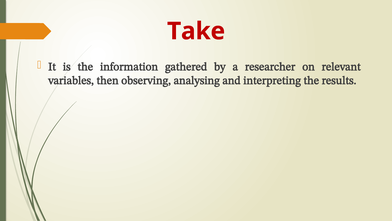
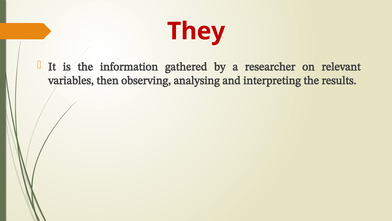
Take: Take -> They (196, 31)
